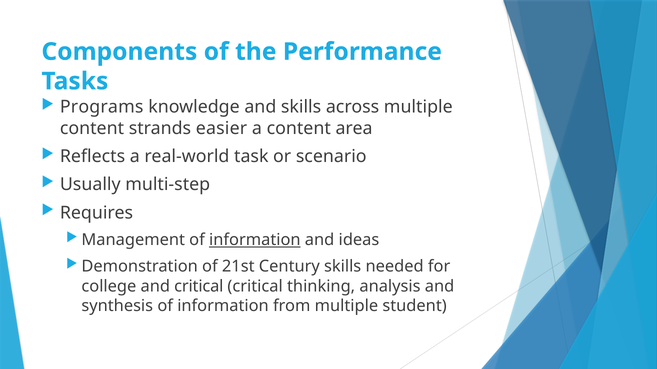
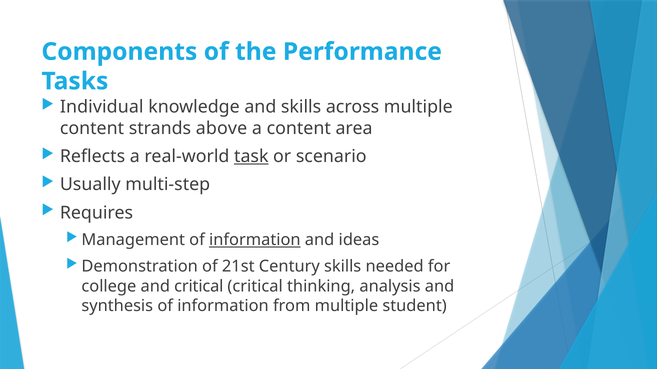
Programs: Programs -> Individual (102, 107)
easier: easier -> above (221, 128)
task underline: none -> present (251, 157)
